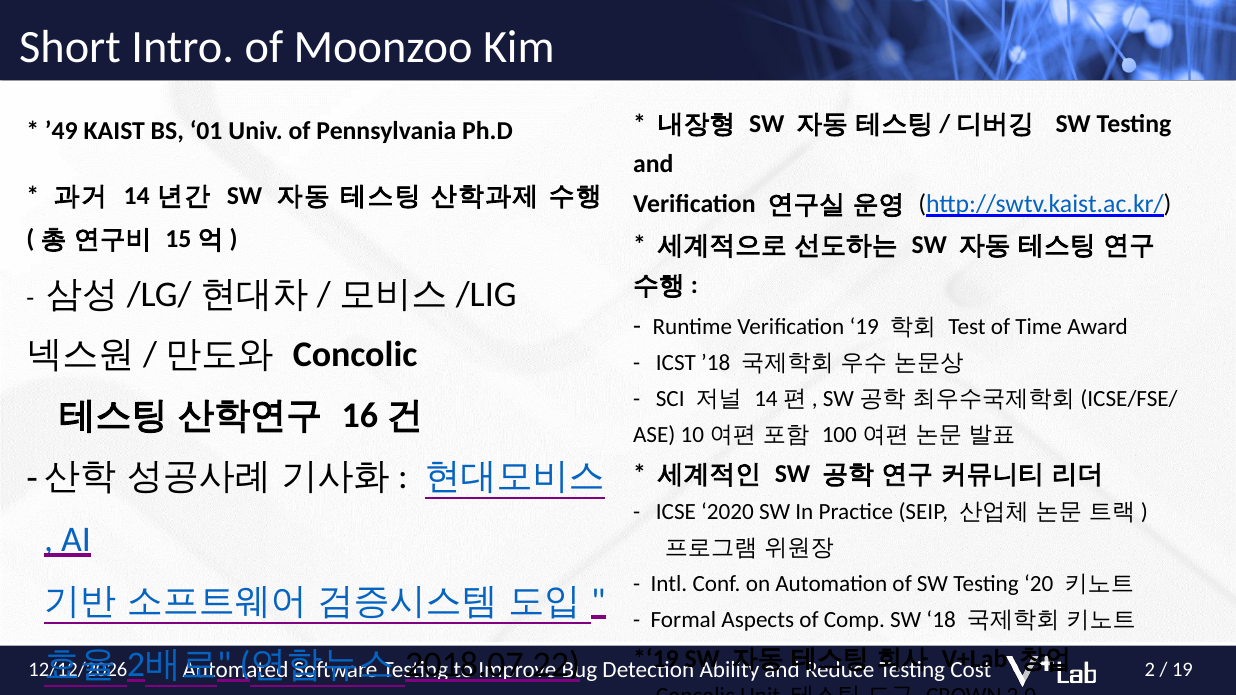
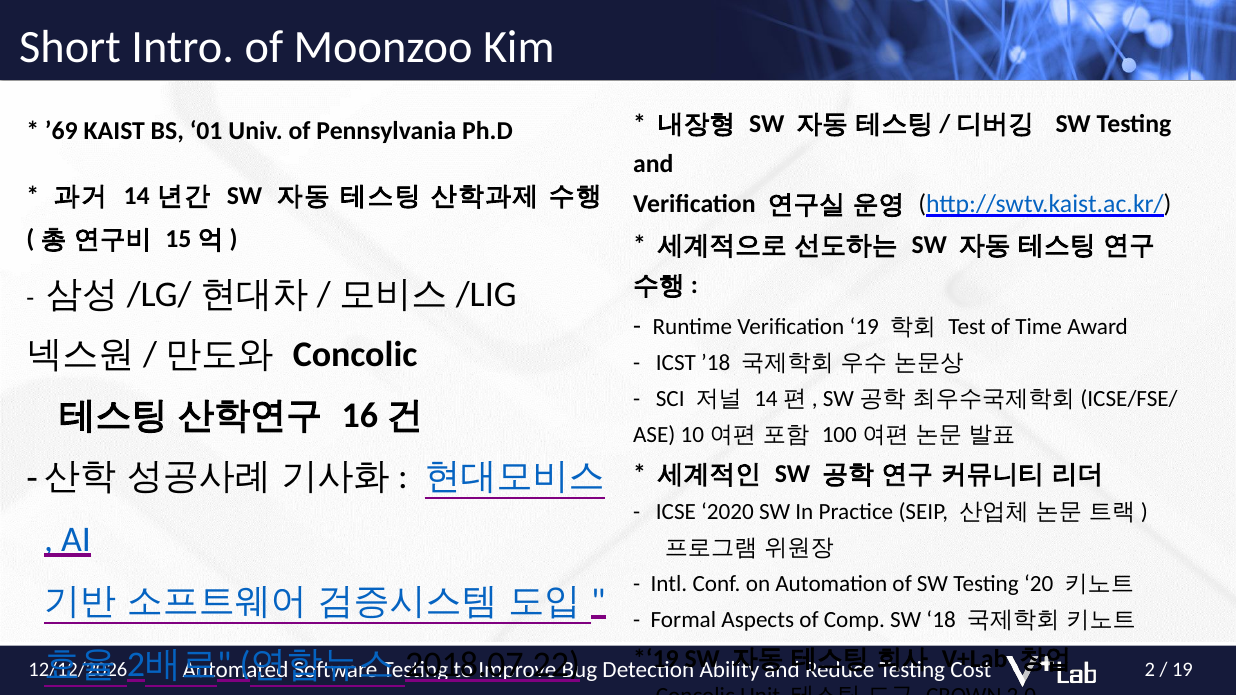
’49: ’49 -> ’69 (61, 131)
